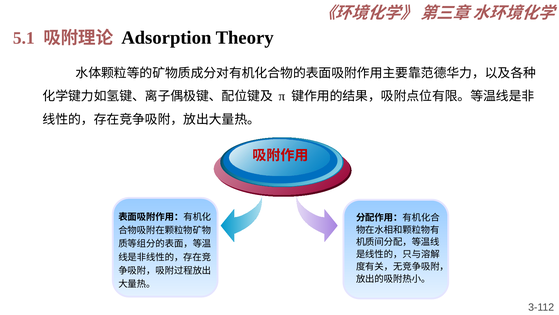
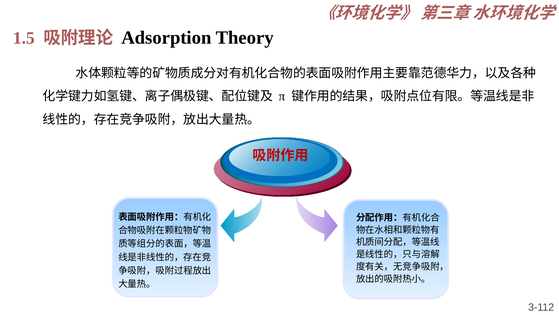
5.1: 5.1 -> 1.5 (24, 38)
